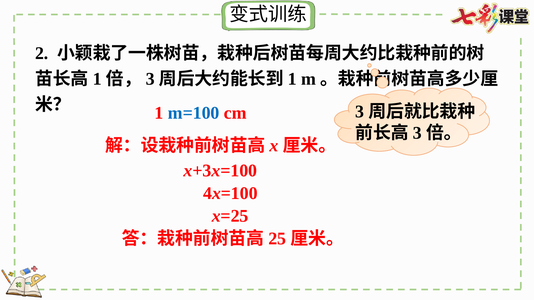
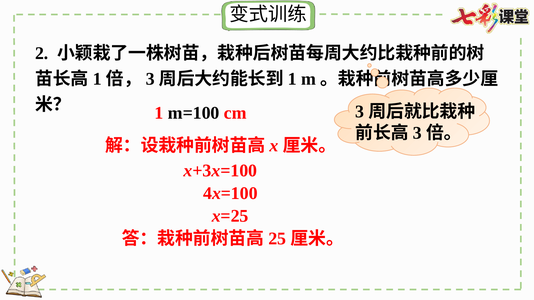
m=100 colour: blue -> black (194, 113)
